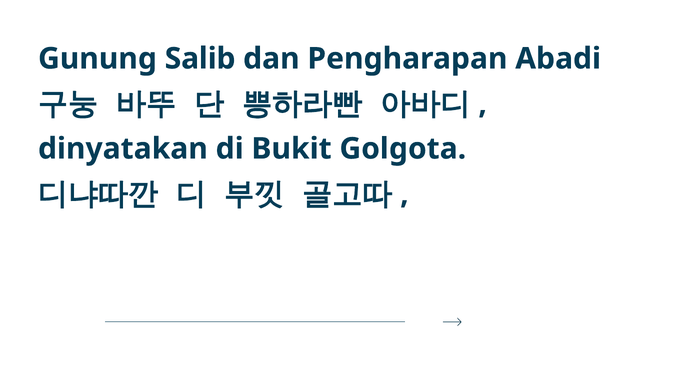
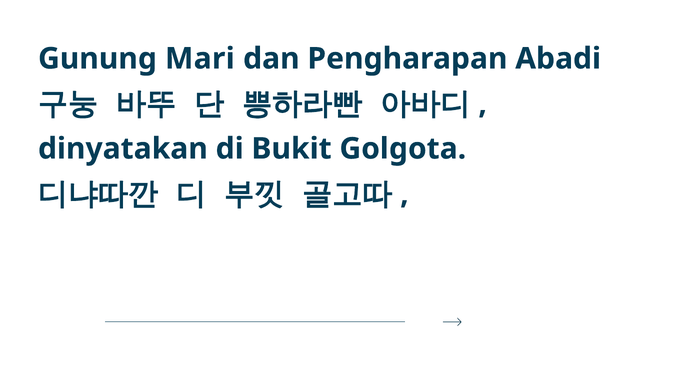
Salib: Salib -> Mari (200, 59)
